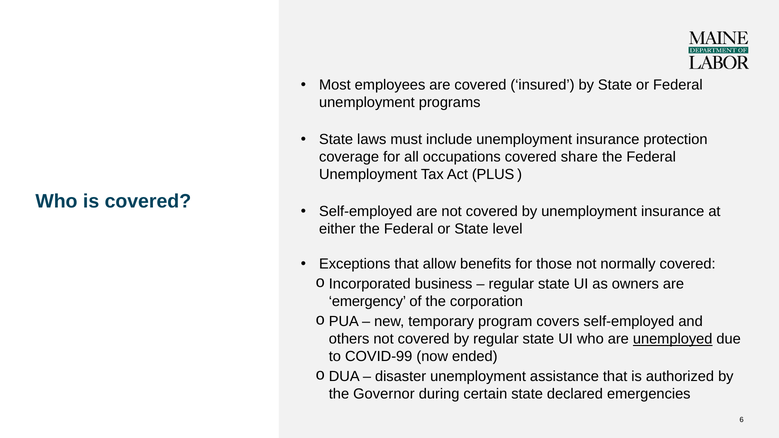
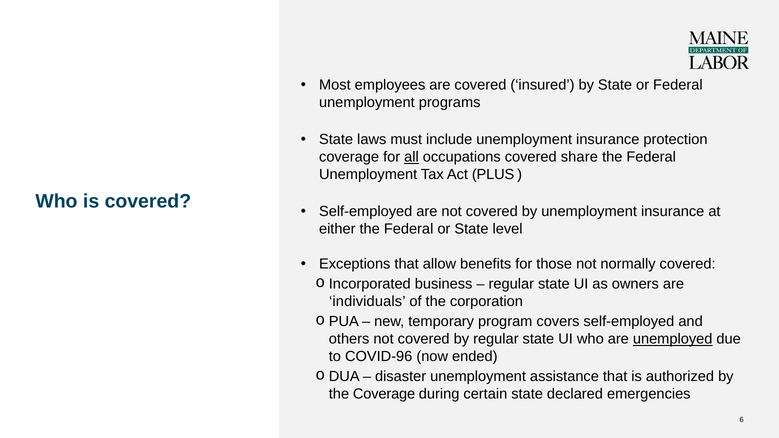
all underline: none -> present (412, 157)
emergency: emergency -> individuals (367, 302)
COVID-99: COVID-99 -> COVID-96 (379, 357)
the Governor: Governor -> Coverage (384, 394)
